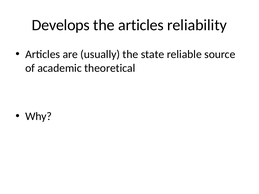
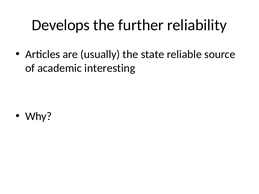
the articles: articles -> further (141, 25)
theoretical: theoretical -> interesting (110, 68)
